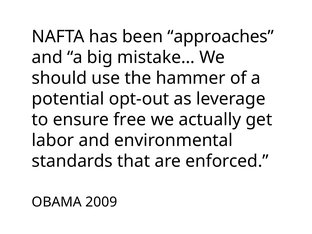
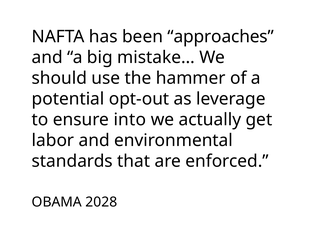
free: free -> into (130, 120)
2009: 2009 -> 2028 (101, 202)
